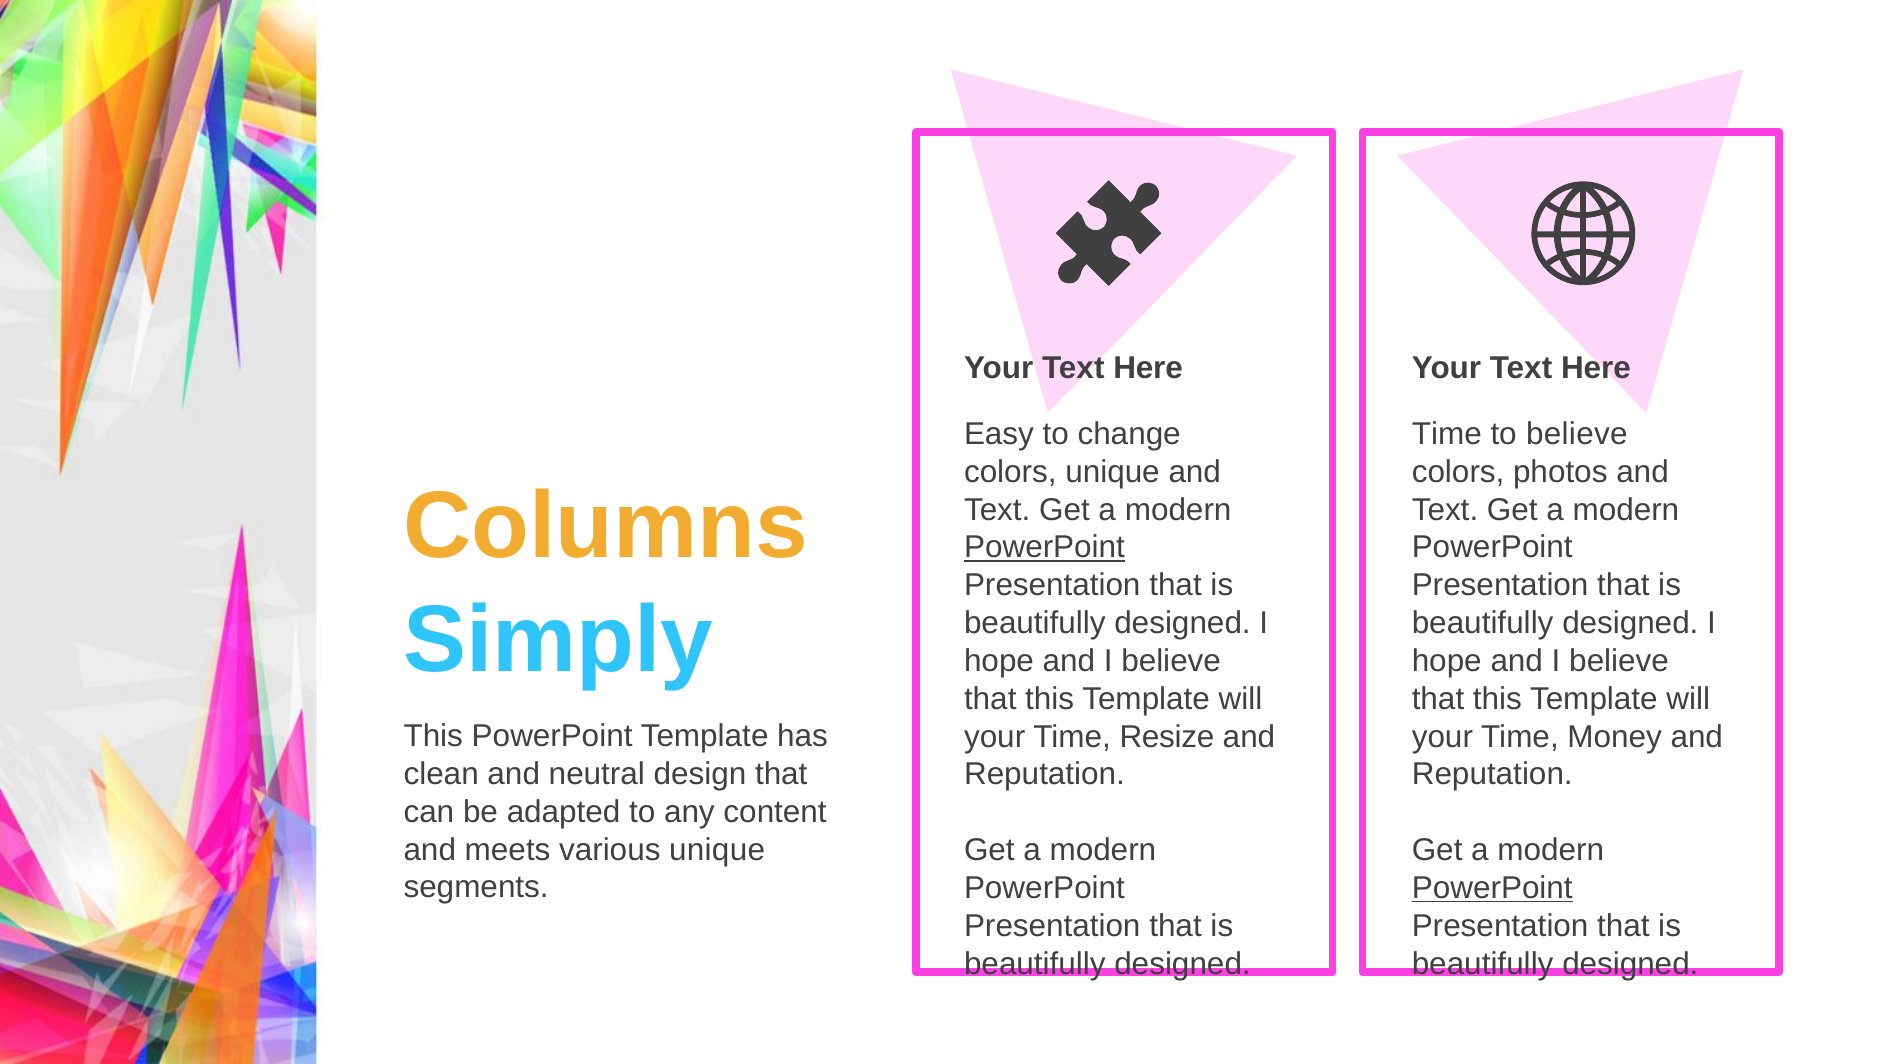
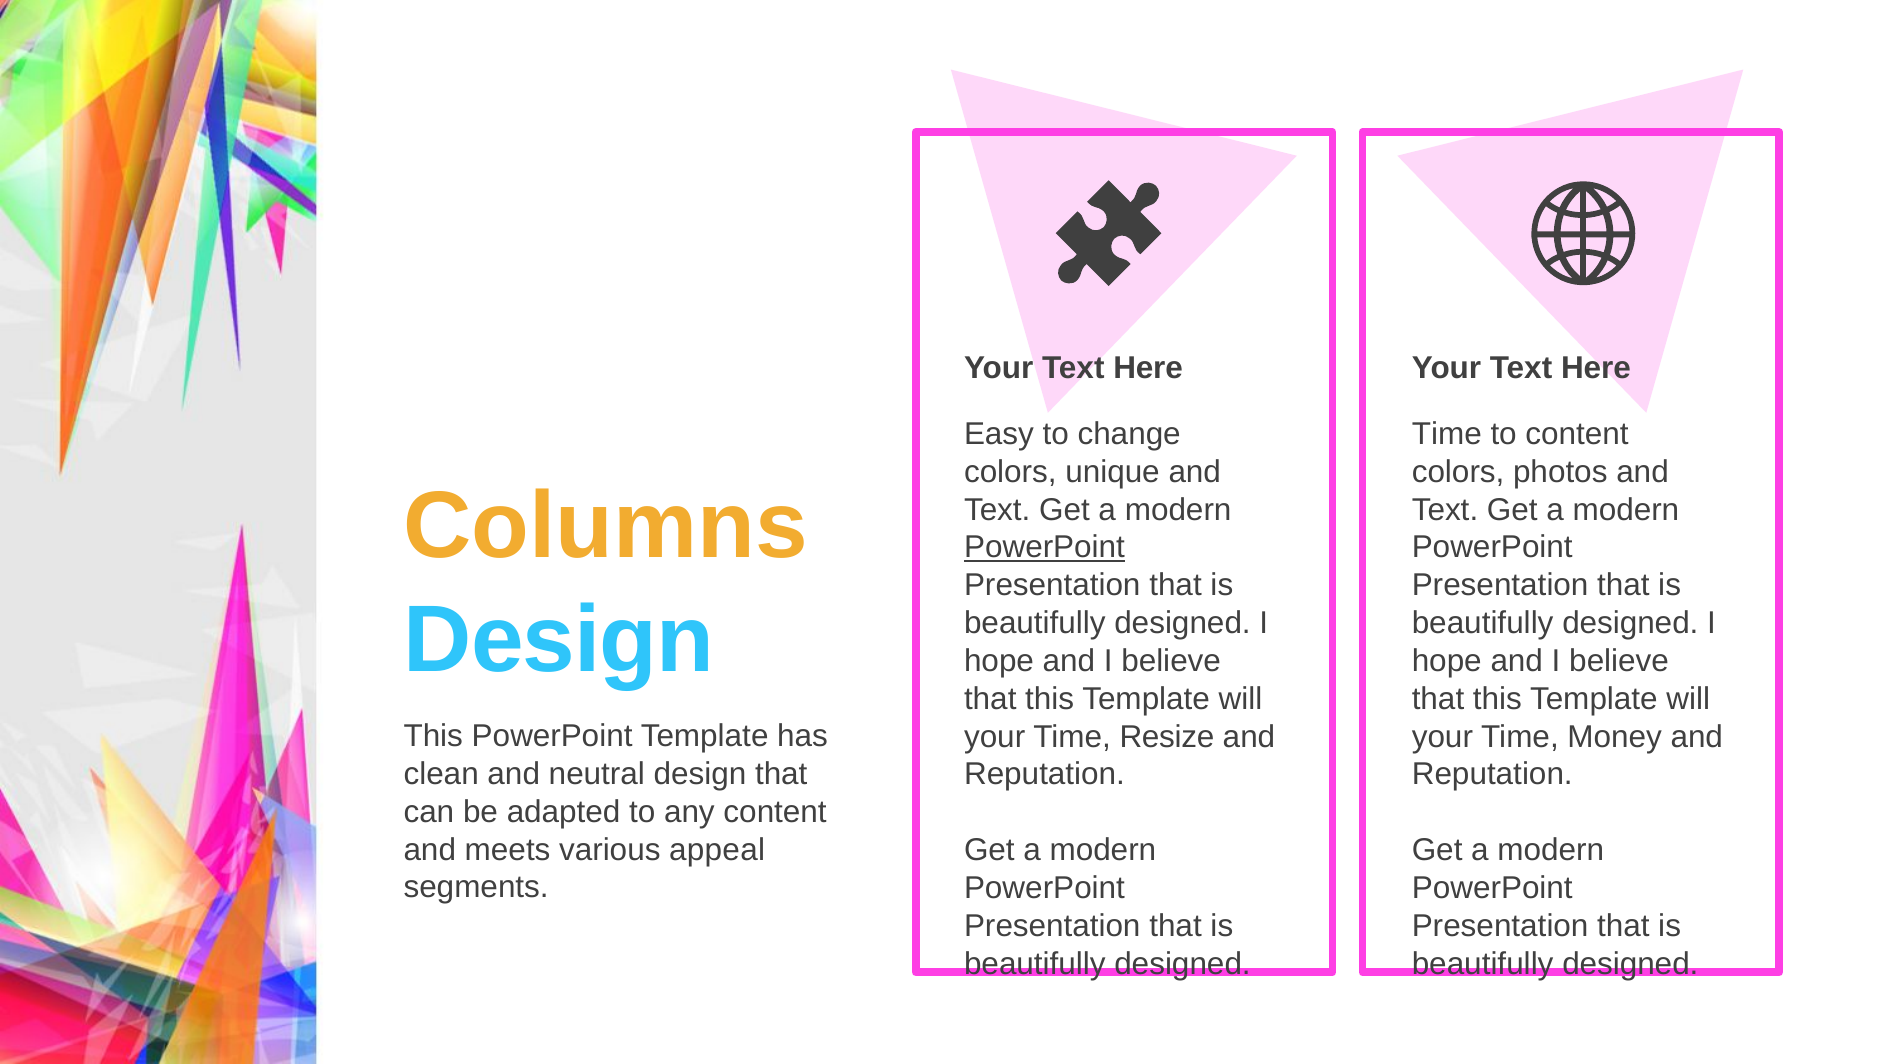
to believe: believe -> content (1577, 434)
Simply: Simply -> Design (559, 640)
various unique: unique -> appeal (717, 849)
PowerPoint underline: present -> none (1492, 888)
